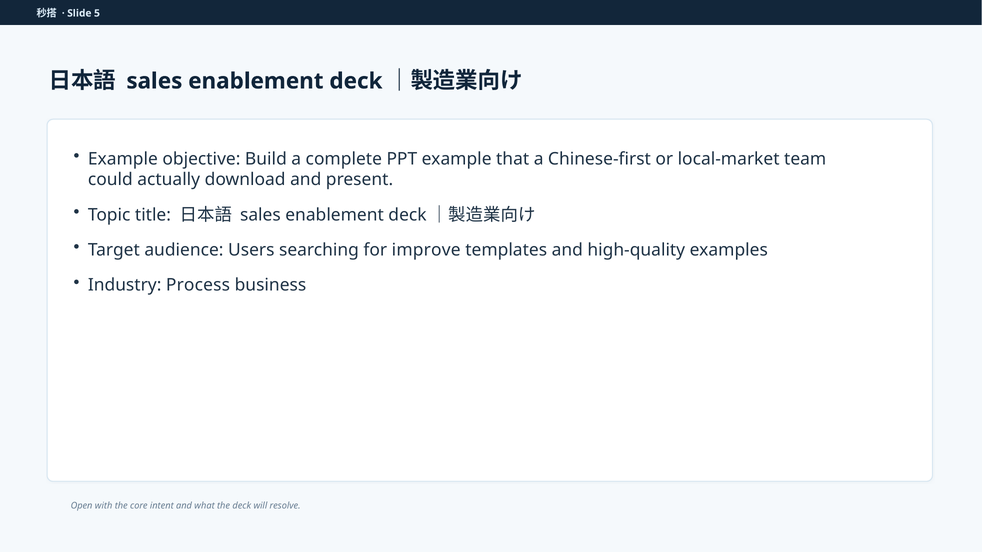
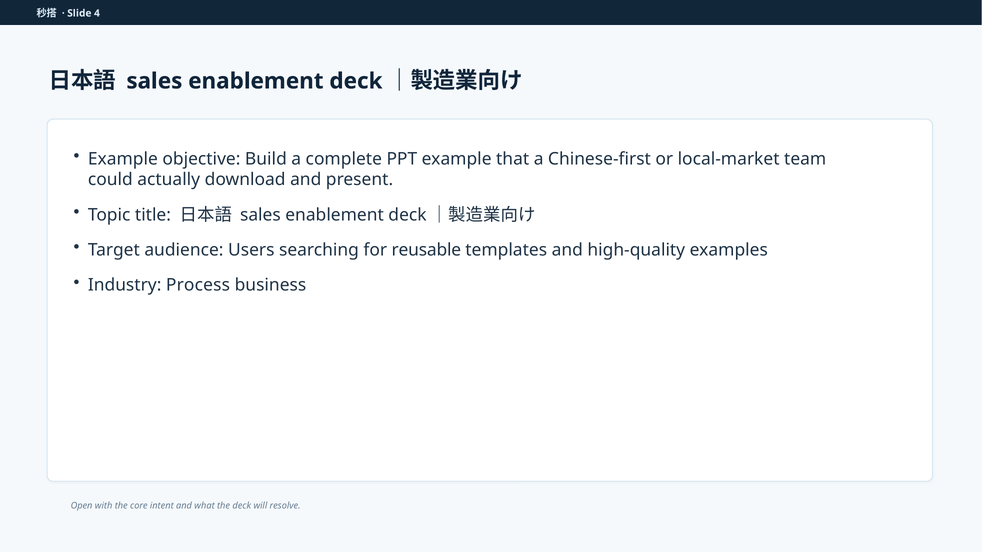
5: 5 -> 4 (97, 13)
improve: improve -> reusable (426, 250)
